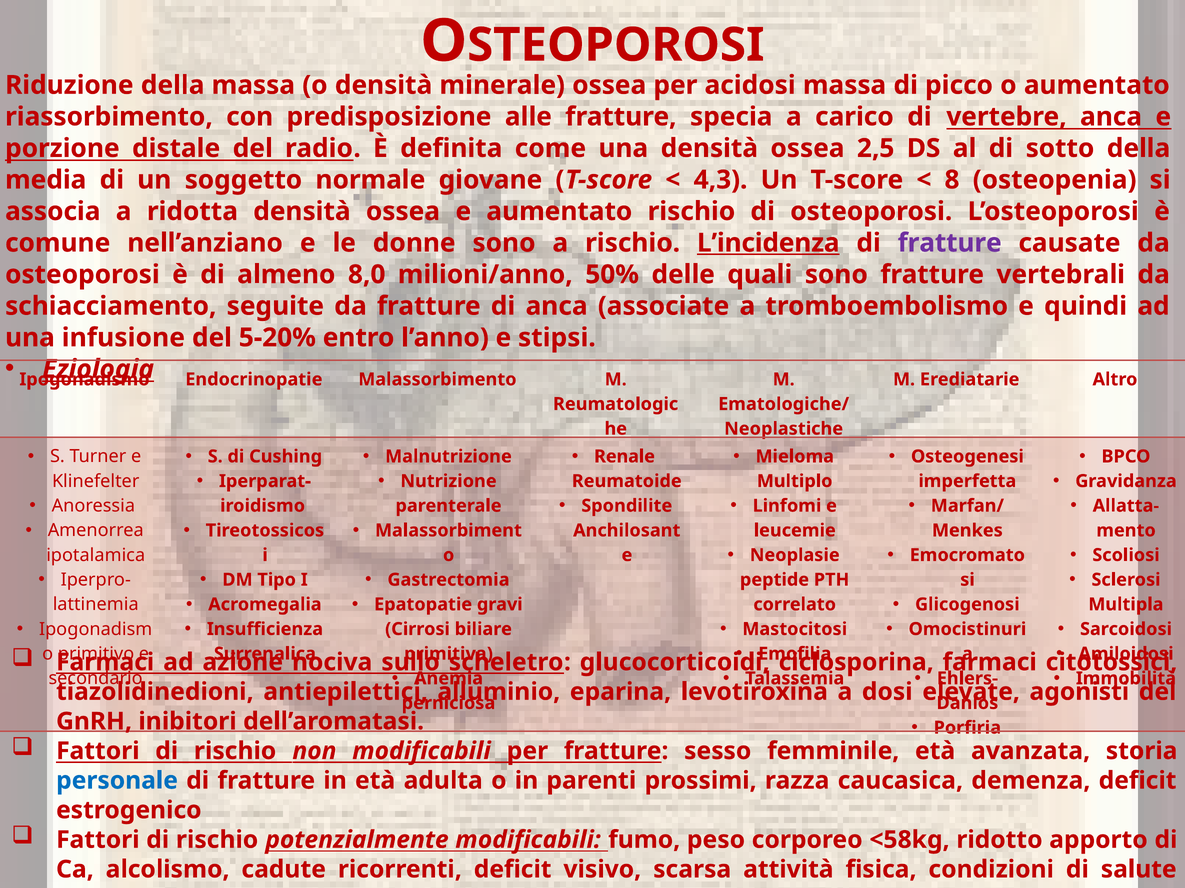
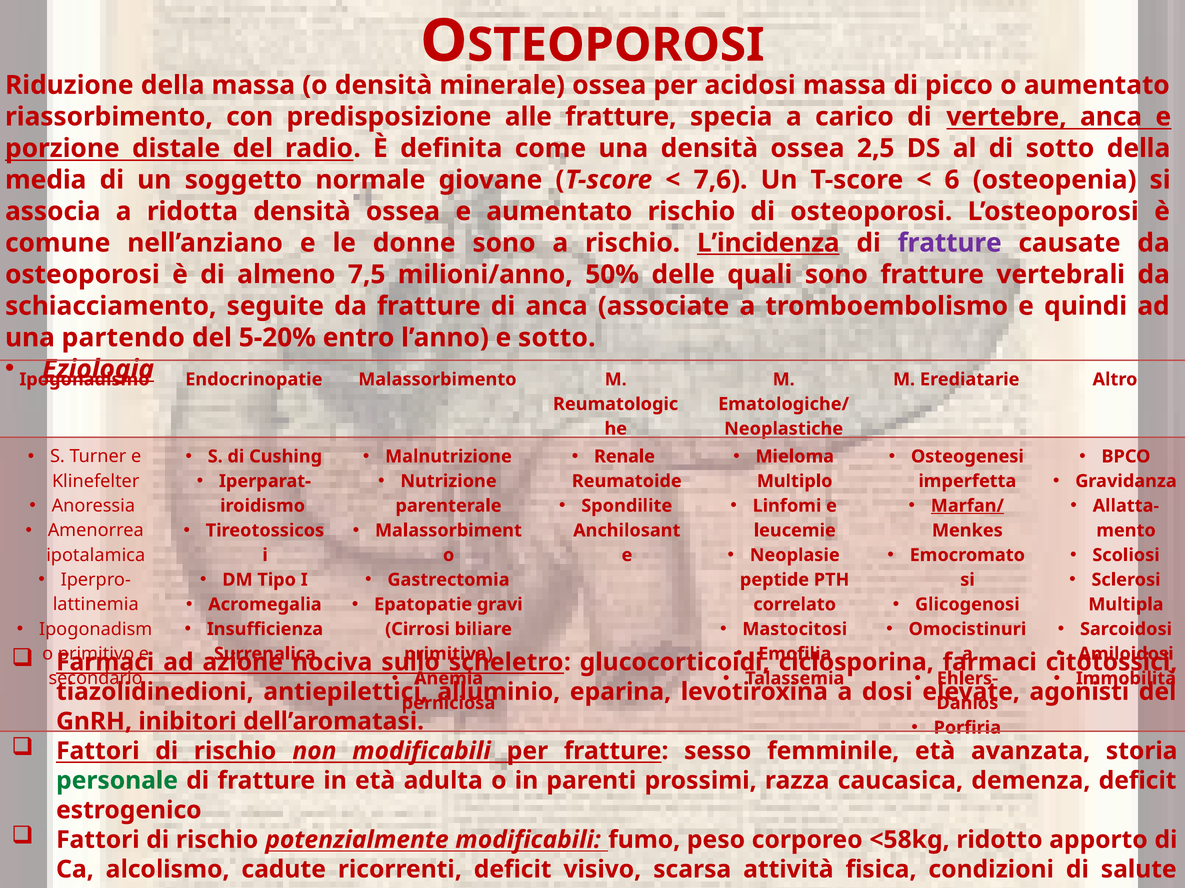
4,3: 4,3 -> 7,6 (721, 180)
8: 8 -> 6 (952, 180)
8,0: 8,0 -> 7,5 (367, 275)
infusione: infusione -> partendo (123, 338)
e stipsi: stipsi -> sotto (557, 338)
Marfan/ underline: none -> present (967, 506)
personale colour: blue -> green (117, 781)
